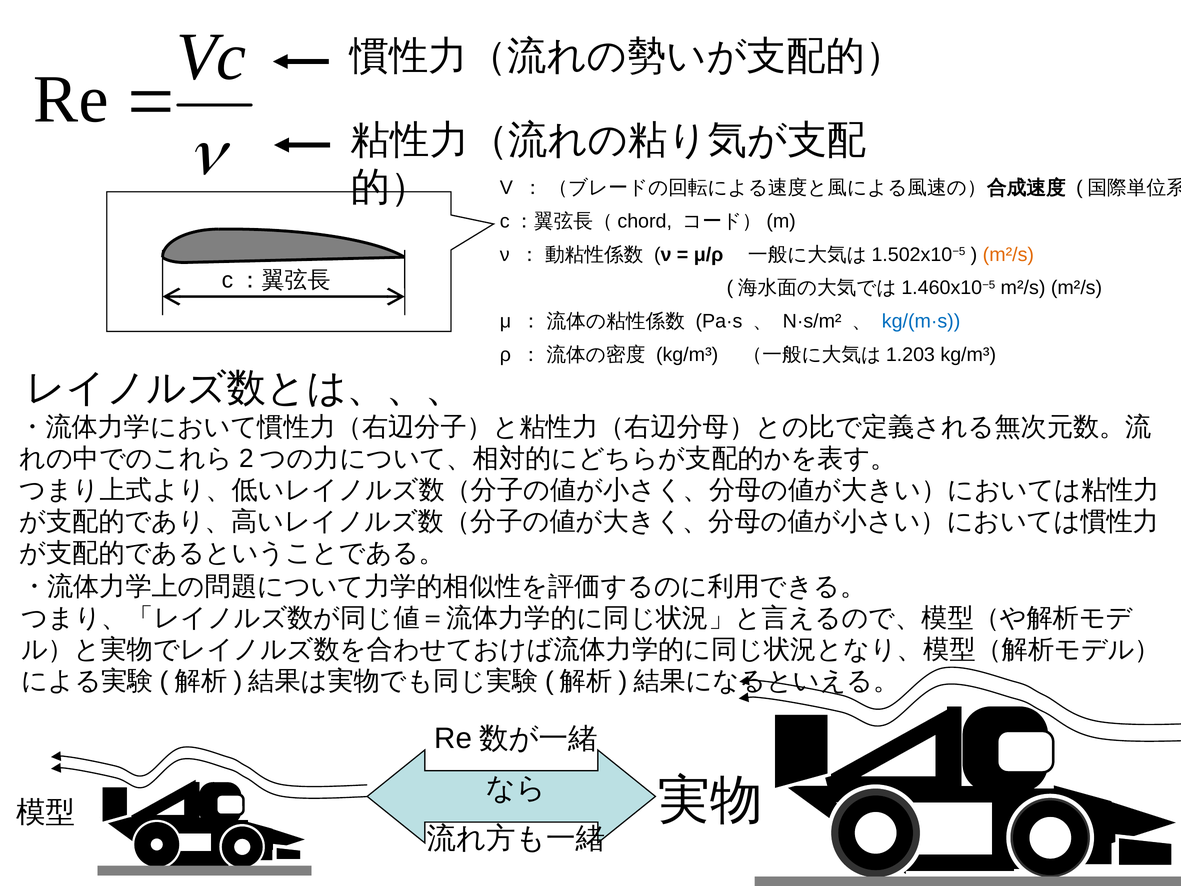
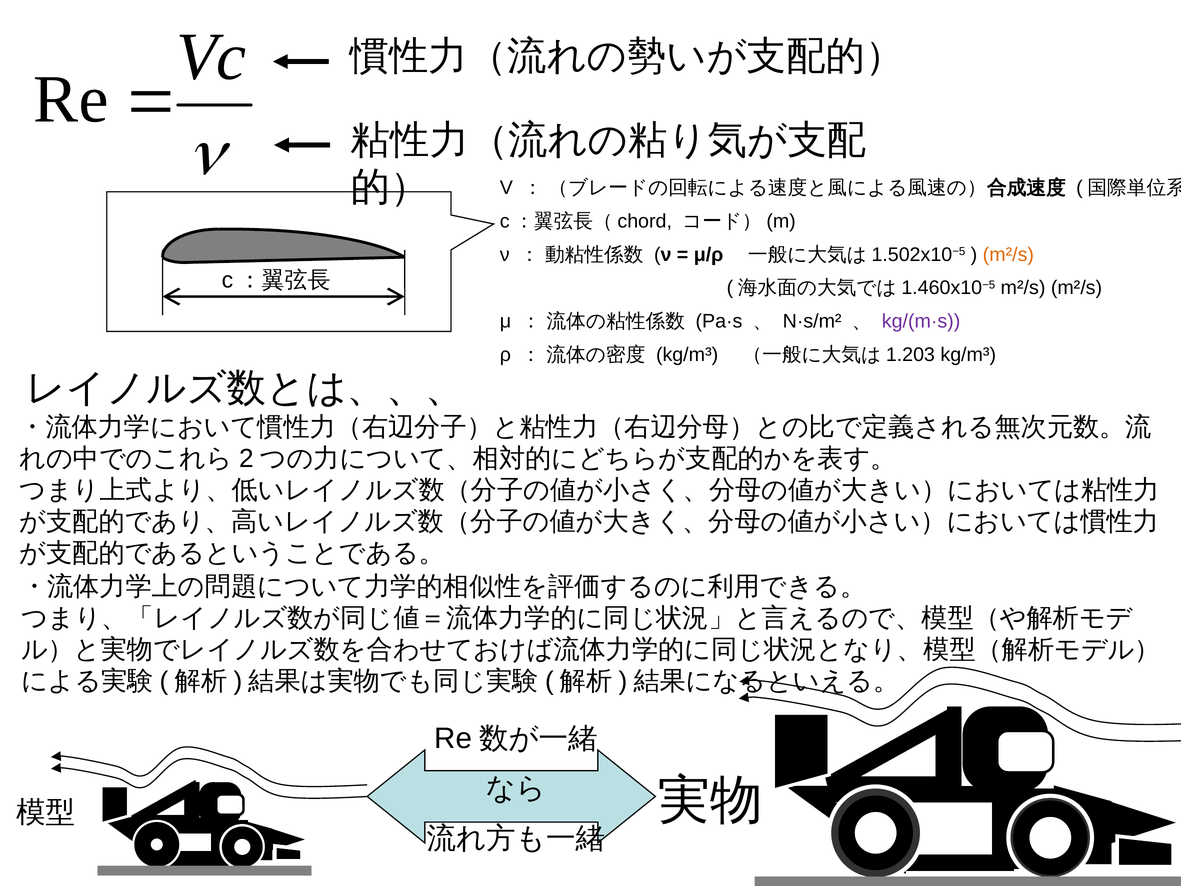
kg/(m·s colour: blue -> purple (921, 321)
